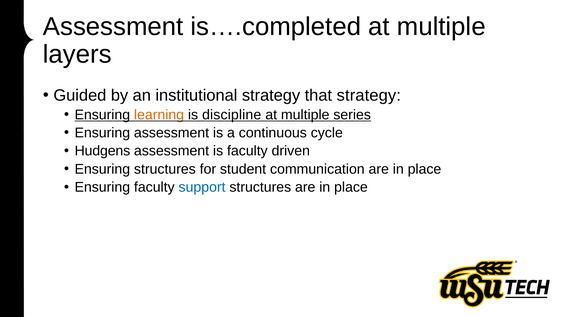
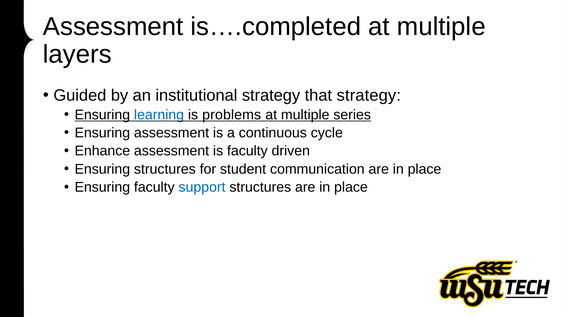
learning colour: orange -> blue (159, 115)
discipline: discipline -> problems (232, 115)
Hudgens: Hudgens -> Enhance (102, 151)
